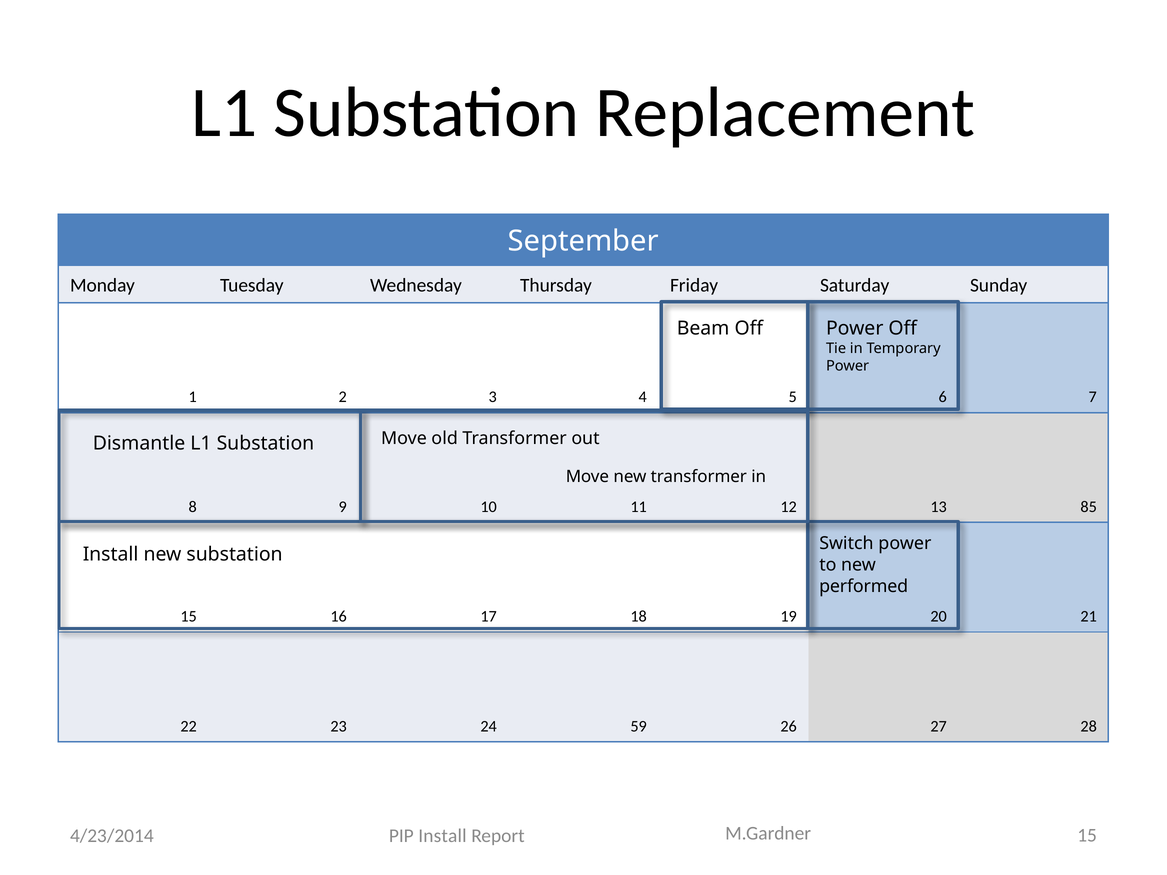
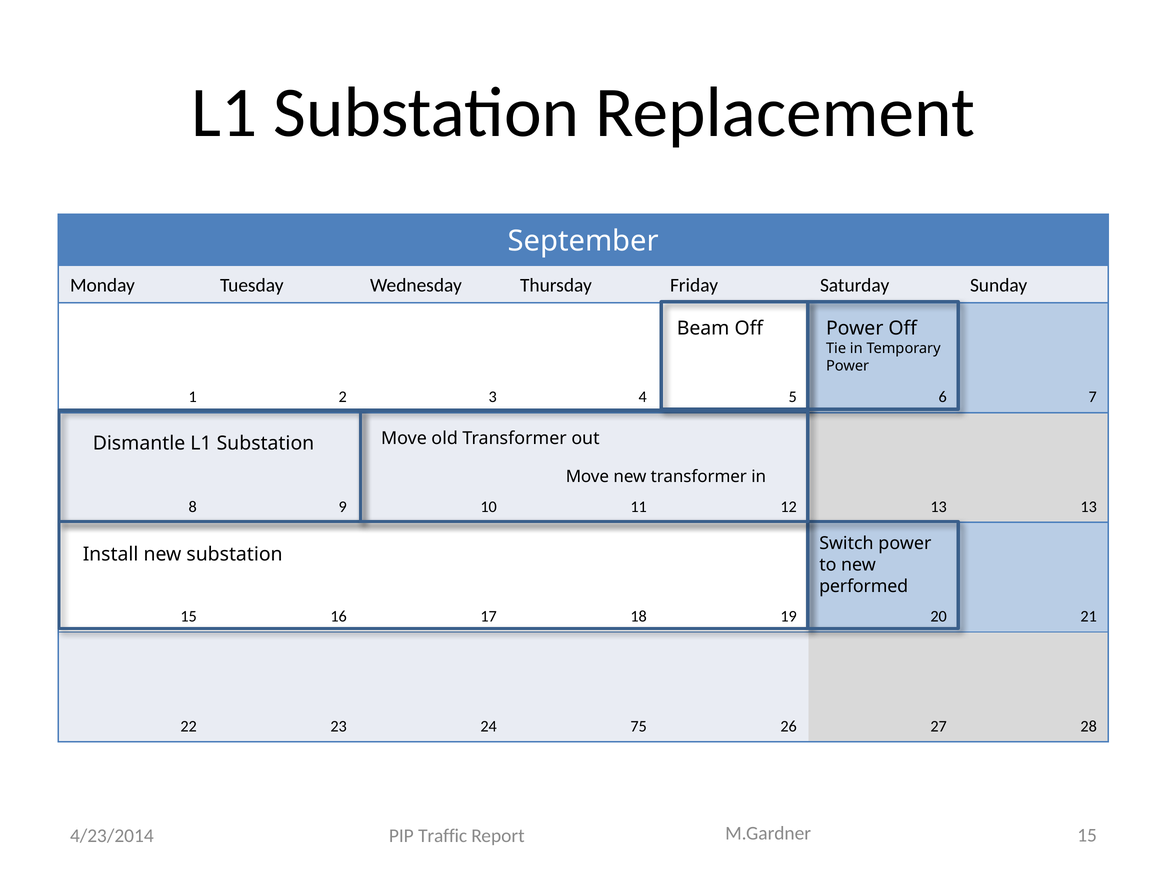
13 85: 85 -> 13 (1089, 507)
59: 59 -> 75 (639, 726)
PIP Install: Install -> Traffic (443, 836)
